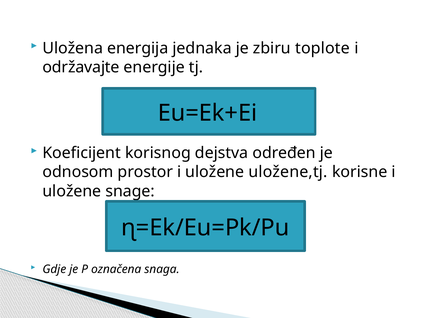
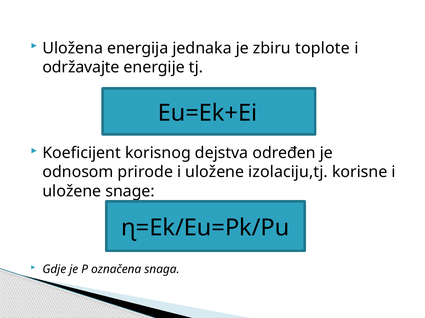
prostor: prostor -> prirode (145, 172)
uložene,tj: uložene,tj -> izolaciju,tj (288, 172)
